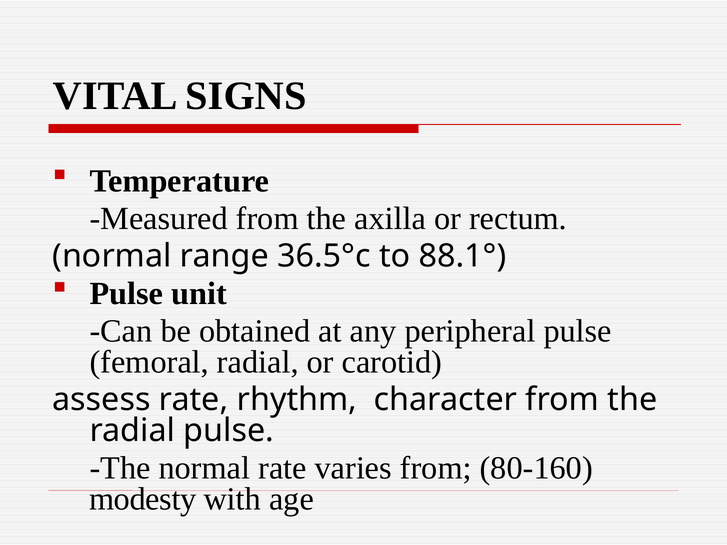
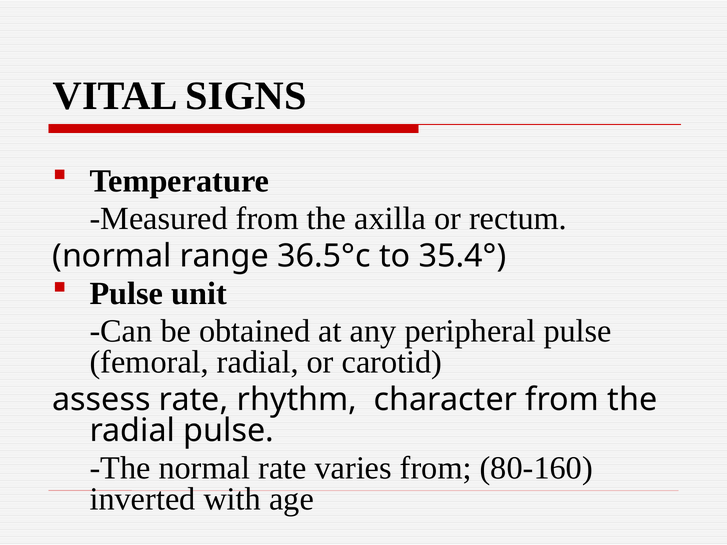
88.1°: 88.1° -> 35.4° (463, 256)
modesty: modesty -> inverted (143, 499)
